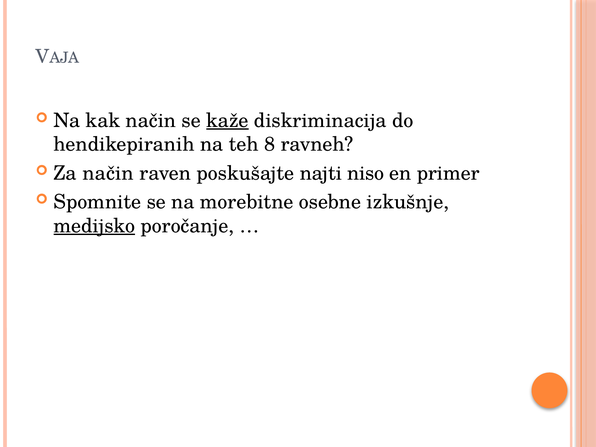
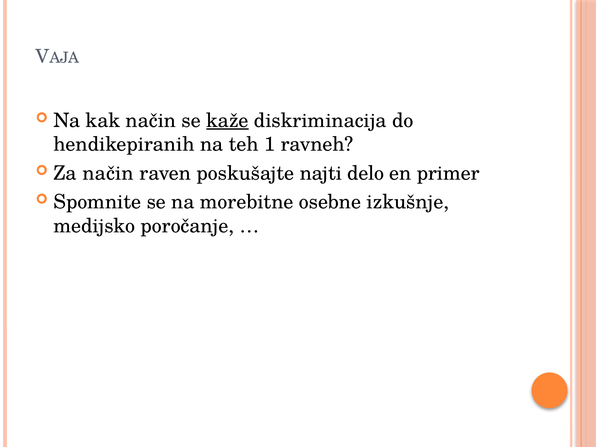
8: 8 -> 1 (270, 144)
niso: niso -> delo (366, 173)
medijsko underline: present -> none (94, 226)
